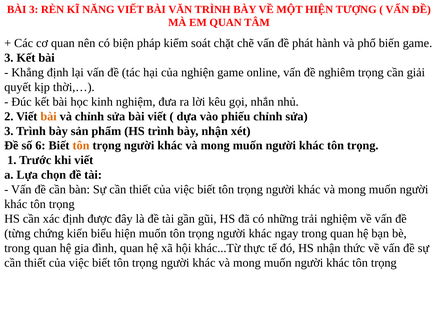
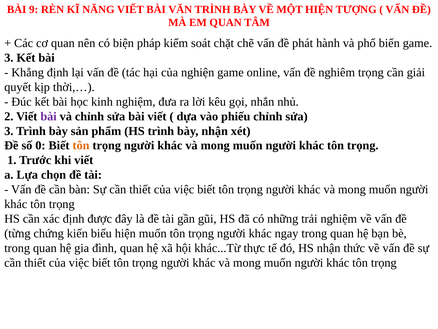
BÀI 3: 3 -> 9 (34, 9)
bài colour: orange -> purple (49, 116)
6: 6 -> 0 (40, 145)
